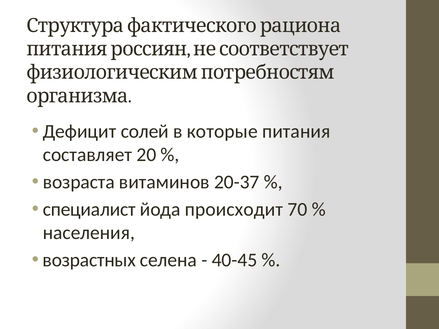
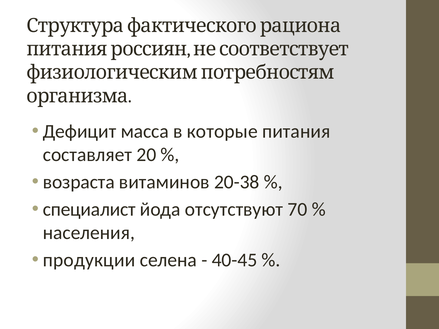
солей: солей -> масса (145, 132)
20-37: 20-37 -> 20-38 (237, 182)
происходит: происходит -> отсутствуют (234, 210)
возрастных: возрастных -> продукции (89, 260)
